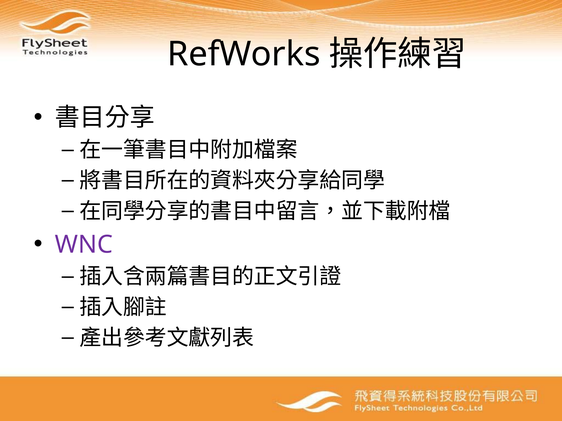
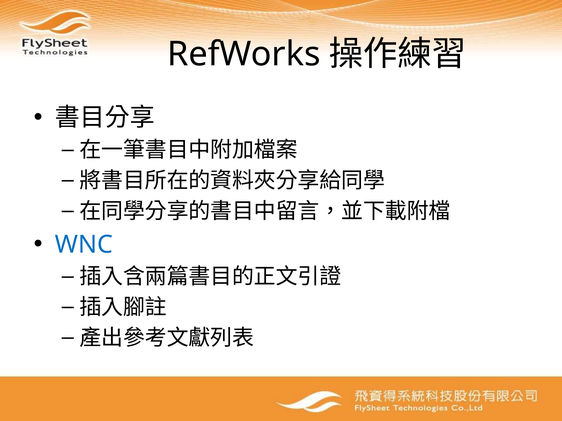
WNC colour: purple -> blue (84, 245)
